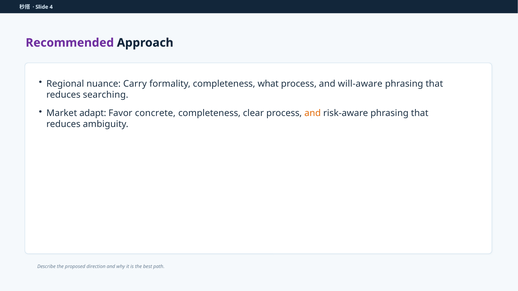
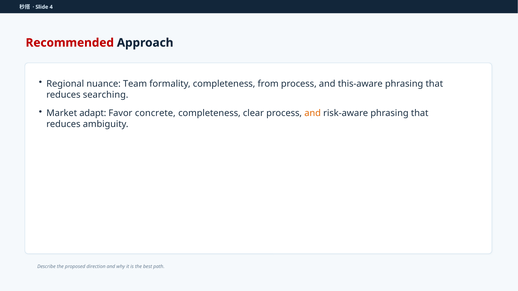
Recommended colour: purple -> red (70, 43)
Carry: Carry -> Team (135, 84)
what: what -> from (268, 84)
will-aware: will-aware -> this-aware (360, 84)
